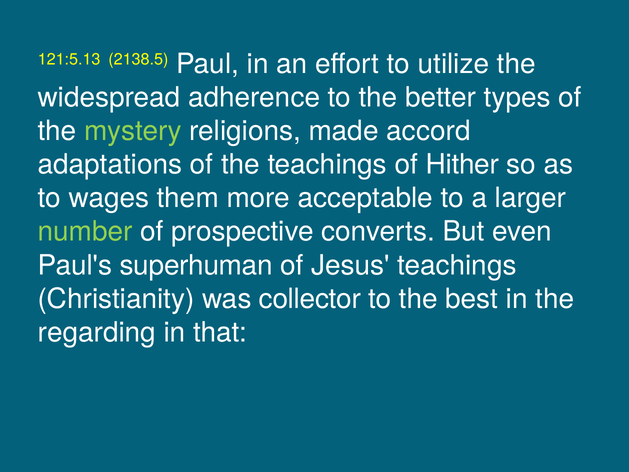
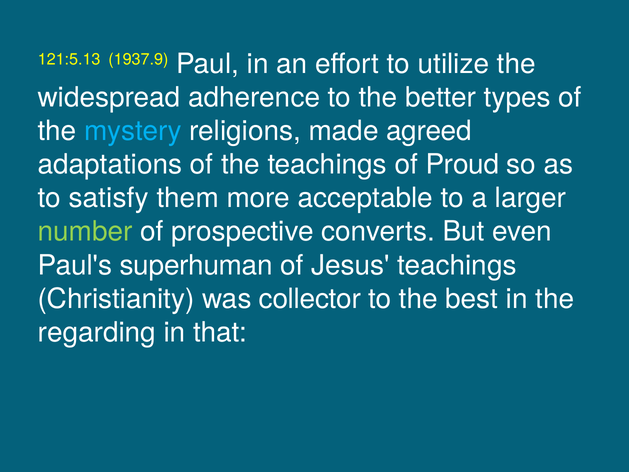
2138.5: 2138.5 -> 1937.9 (138, 59)
mystery colour: light green -> light blue (133, 131)
accord: accord -> agreed (429, 131)
Hither: Hither -> Proud (462, 164)
wages: wages -> satisfy (109, 198)
